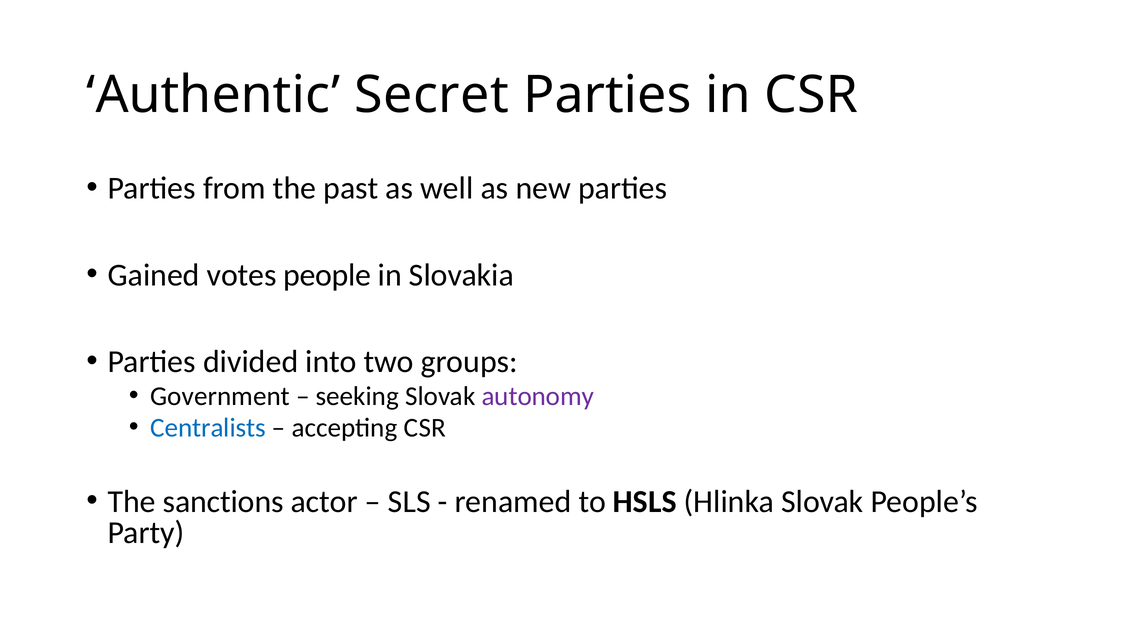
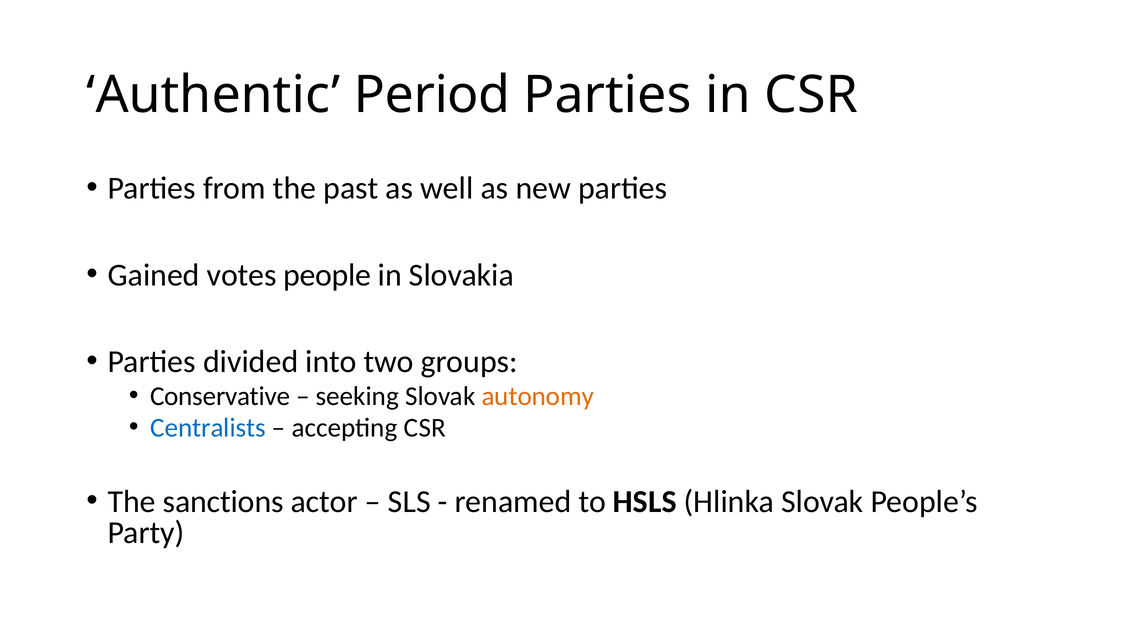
Secret: Secret -> Period (432, 95)
Government: Government -> Conservative (220, 396)
autonomy colour: purple -> orange (538, 396)
